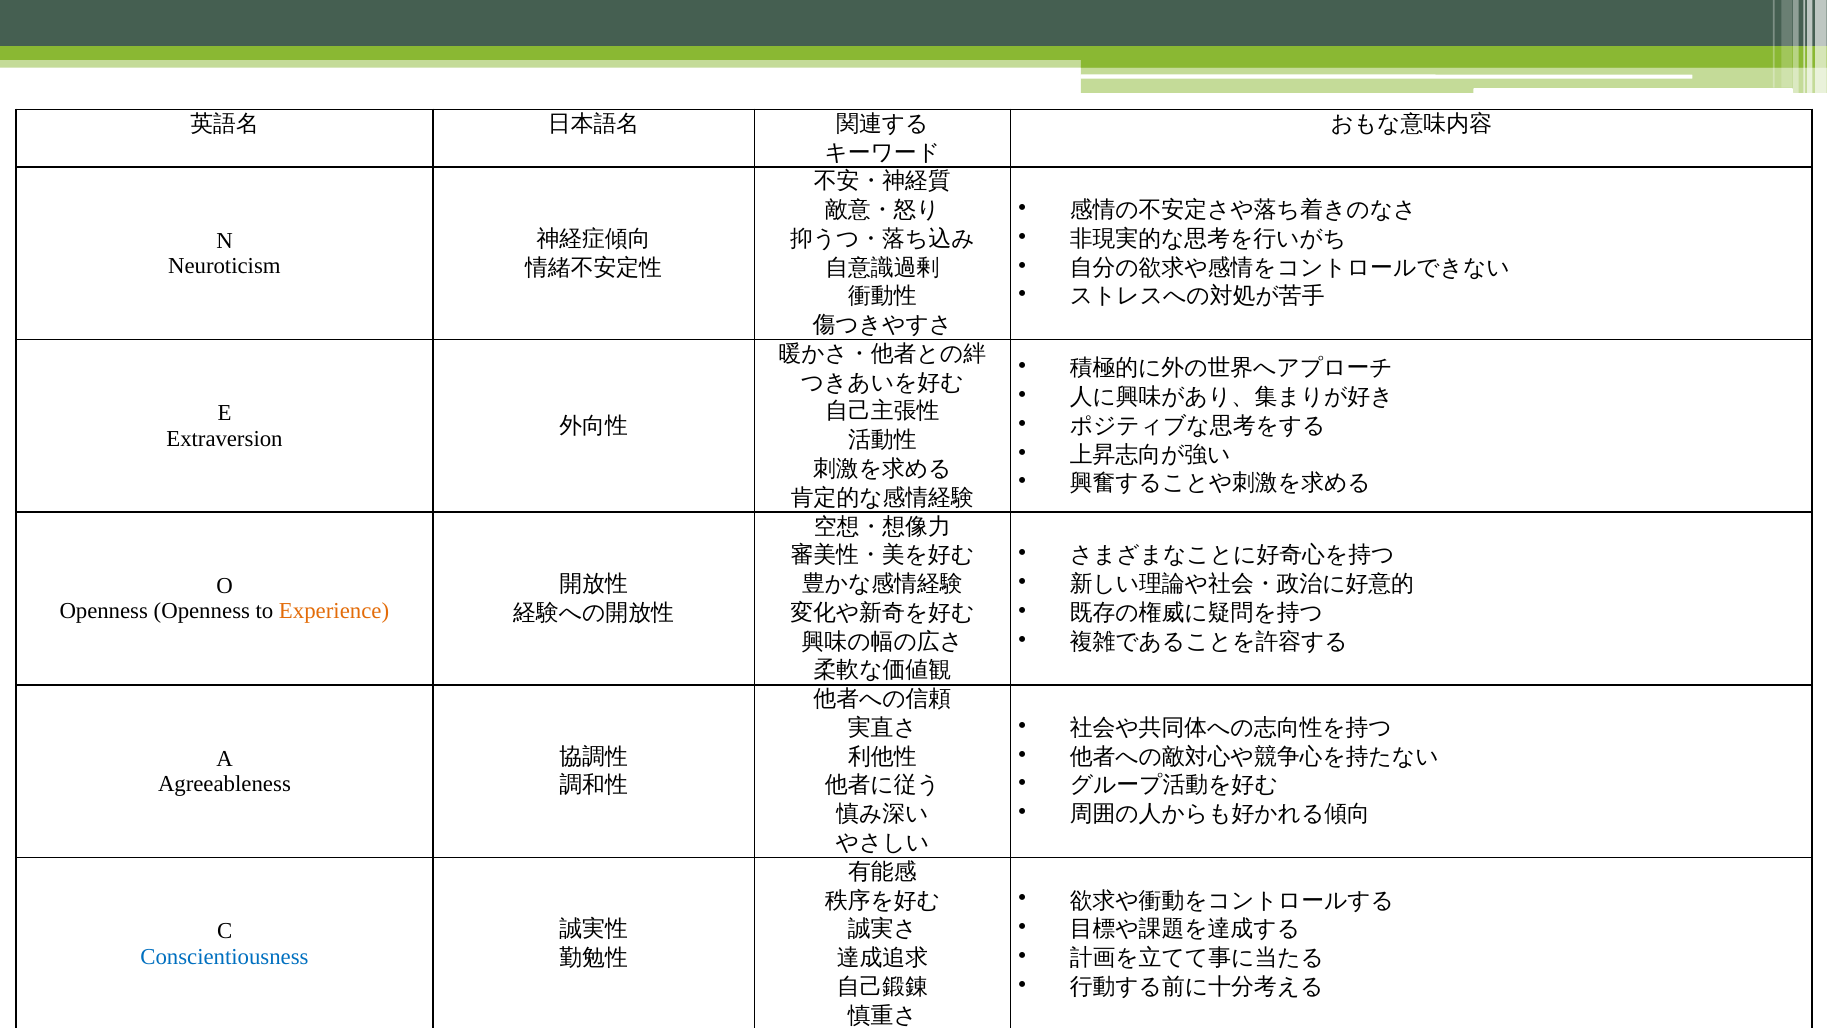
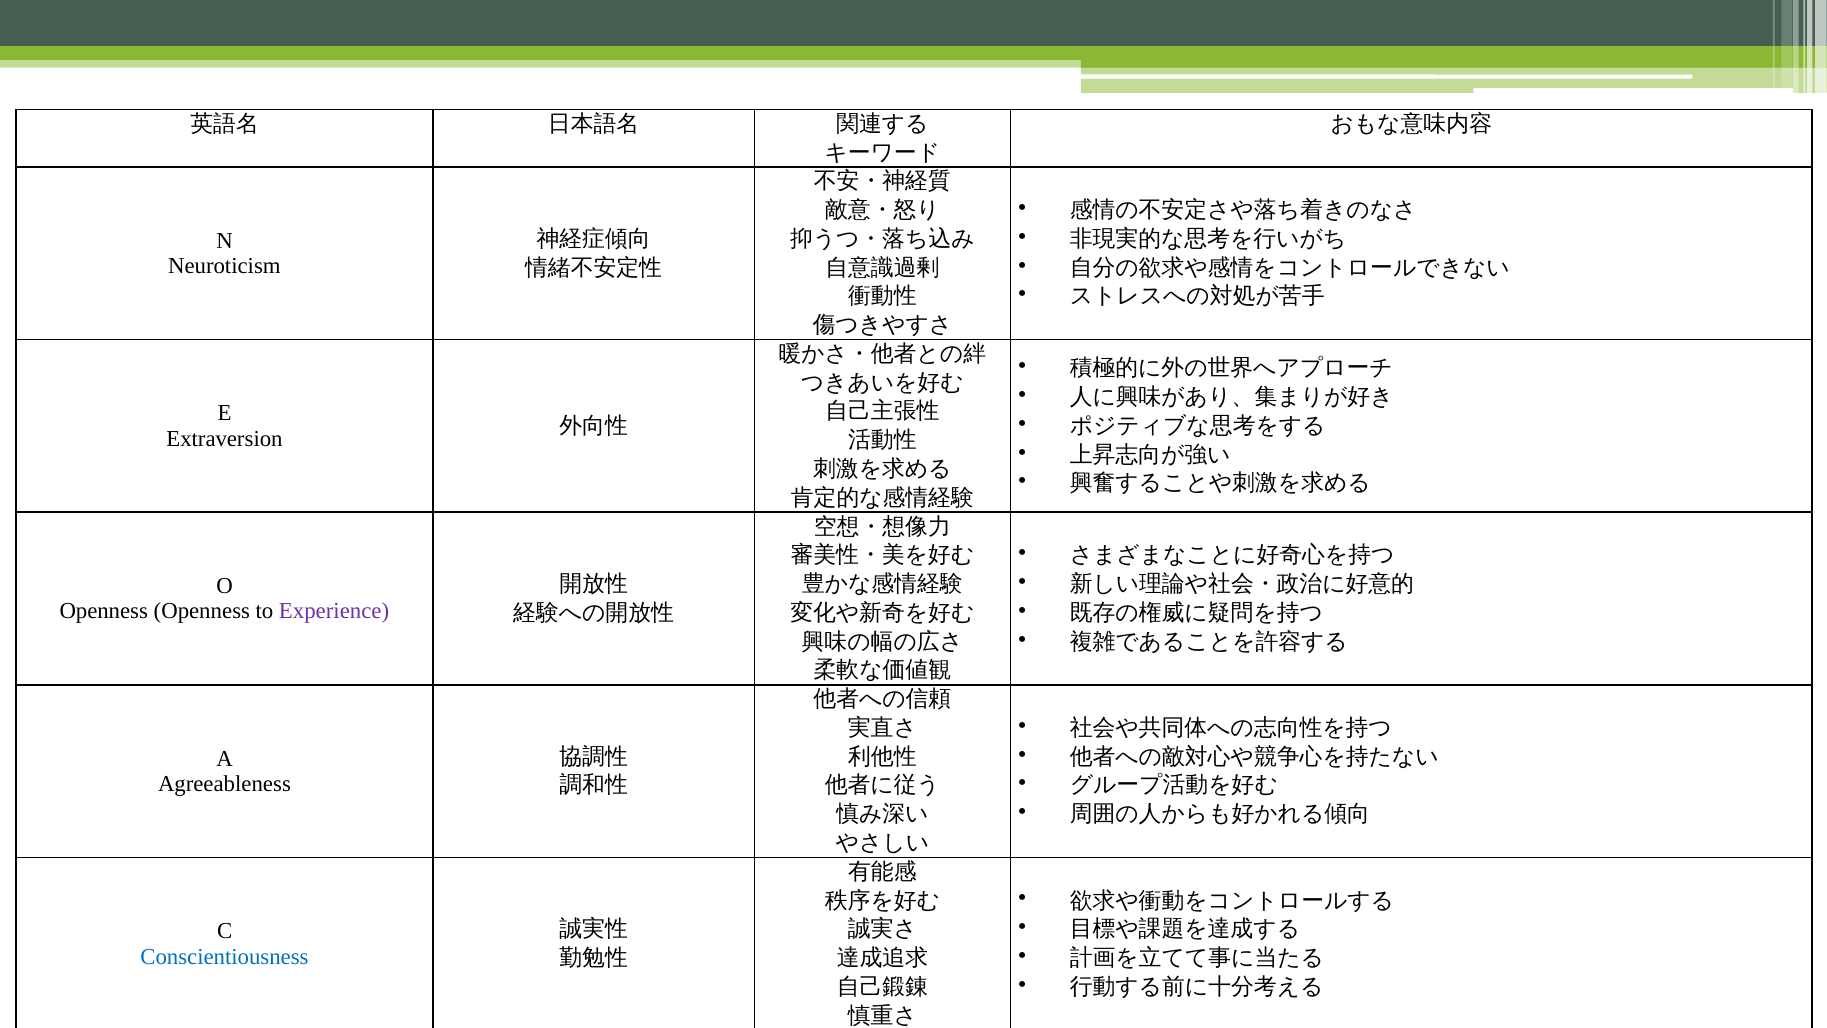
Experience colour: orange -> purple (334, 611)
